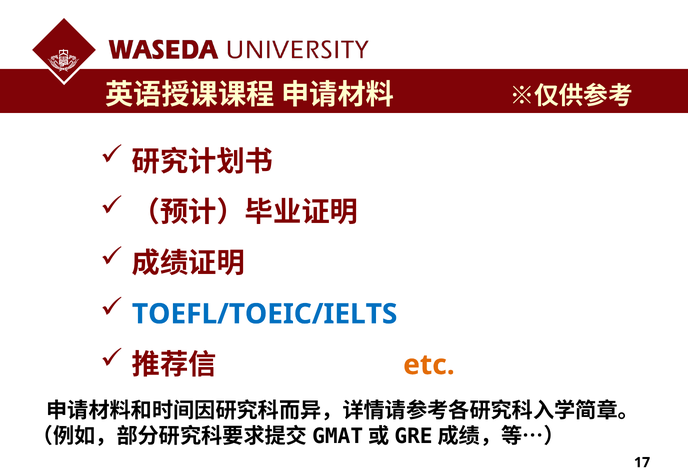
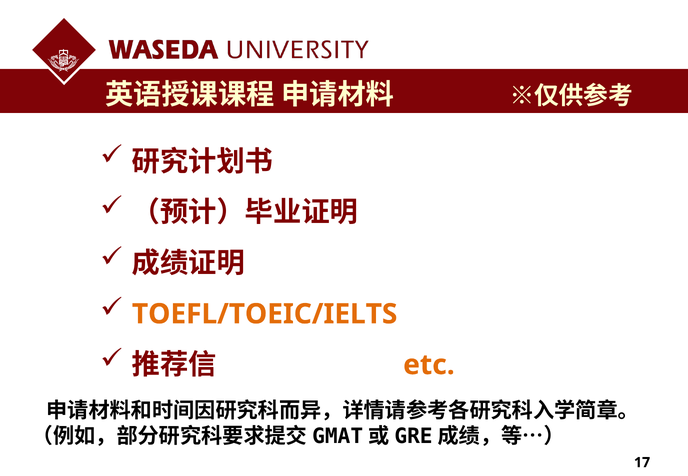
TOEFL/TOEIC/IELTS colour: blue -> orange (265, 314)
